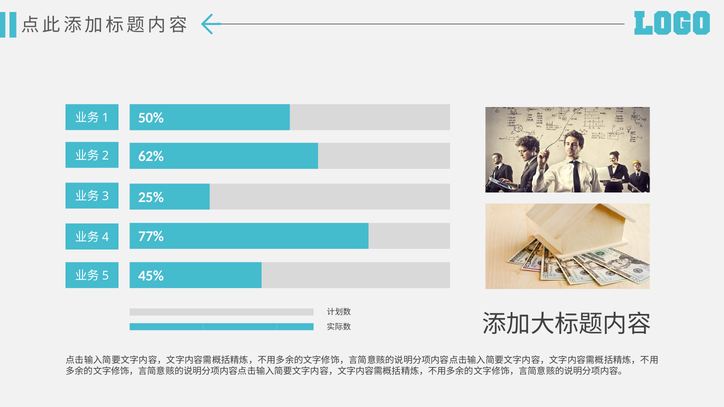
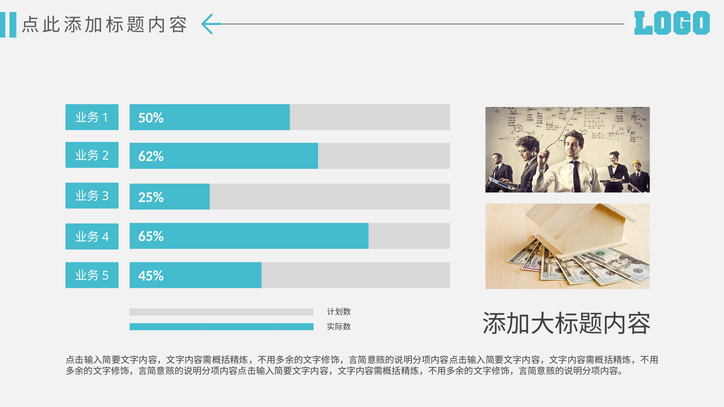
77%: 77% -> 65% (151, 237)
